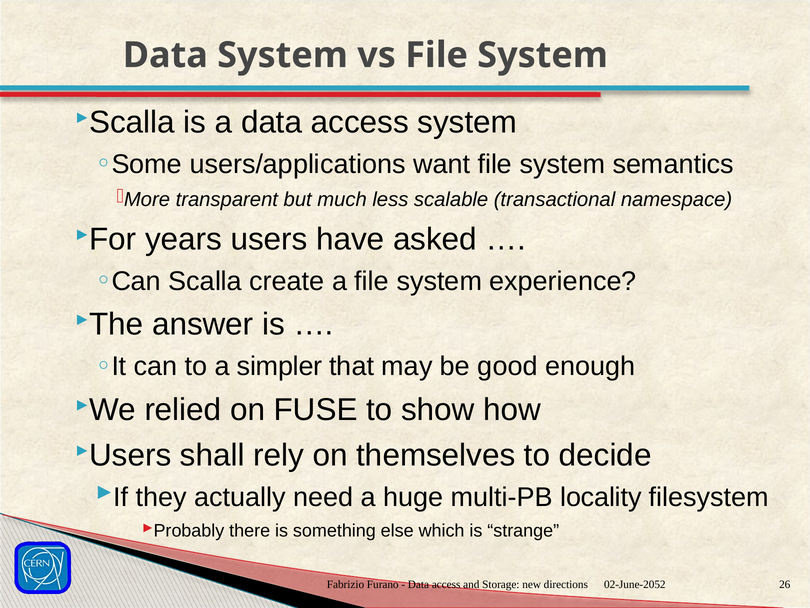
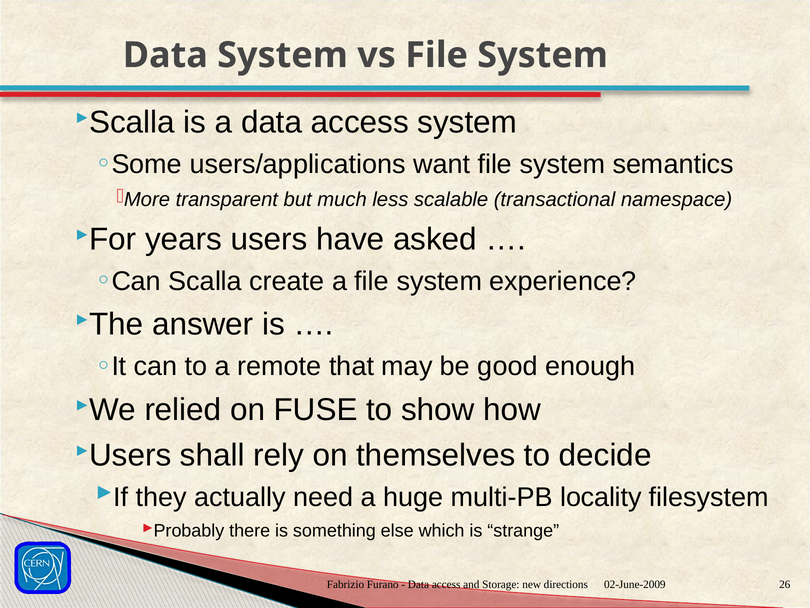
simpler: simpler -> remote (279, 366)
02-June-2052: 02-June-2052 -> 02-June-2009 (635, 584)
